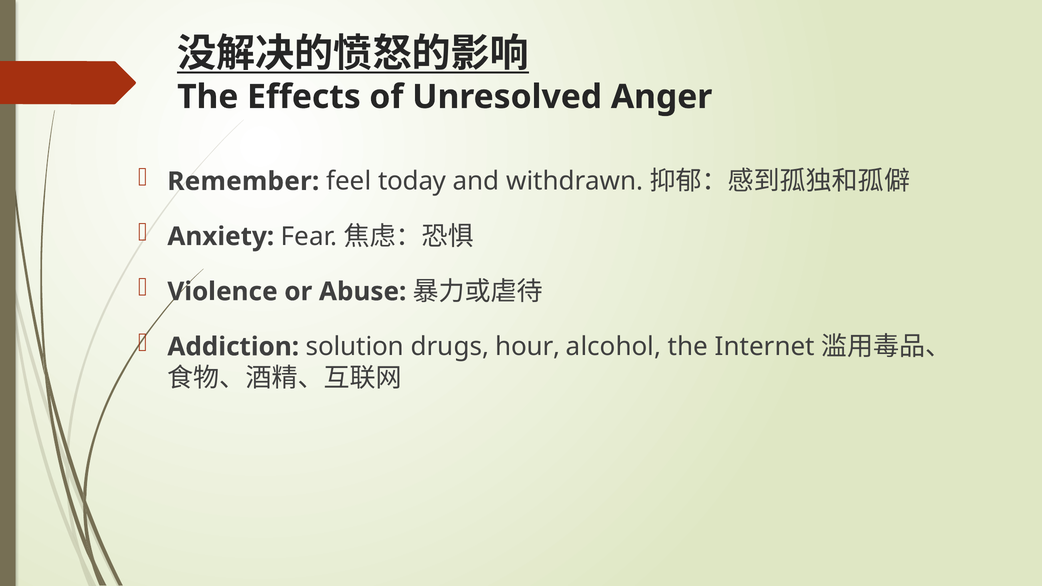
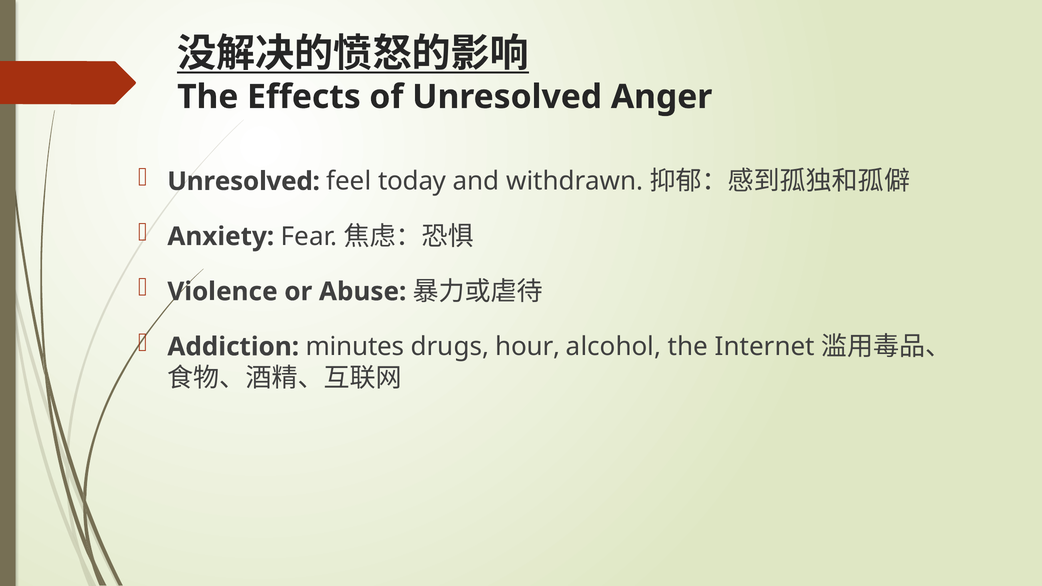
Remember: Remember -> Unresolved (244, 181)
solution: solution -> minutes (355, 347)
